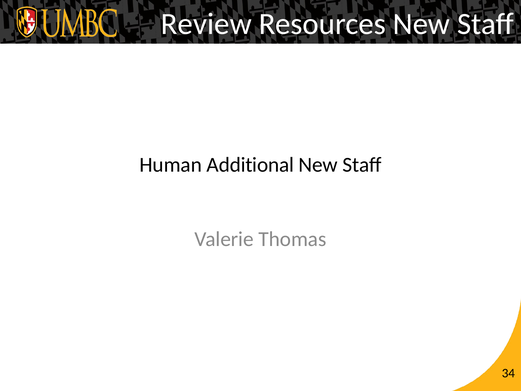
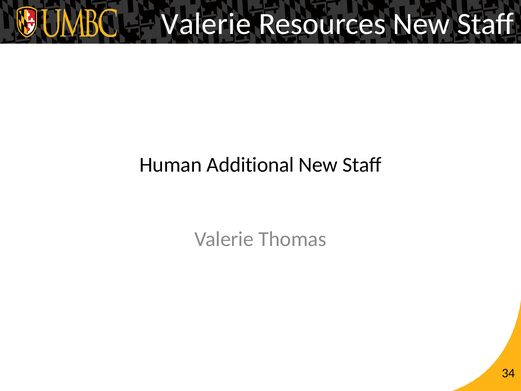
Review: Review -> Valerie (206, 24)
